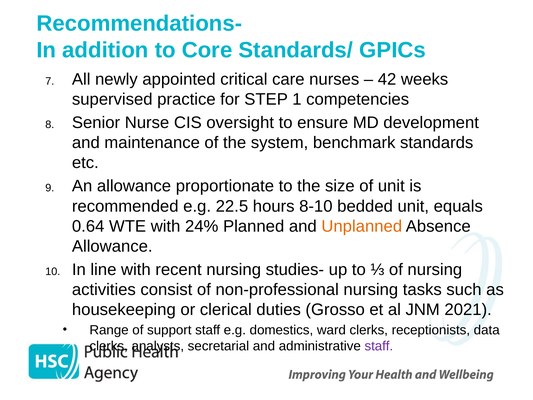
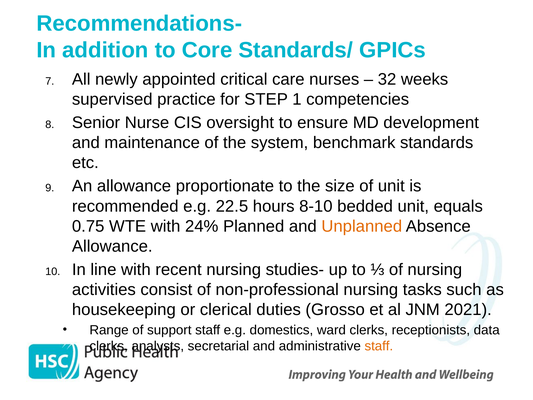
42: 42 -> 32 (387, 79)
0.64: 0.64 -> 0.75 (88, 226)
staff colour: purple -> orange (379, 346)
